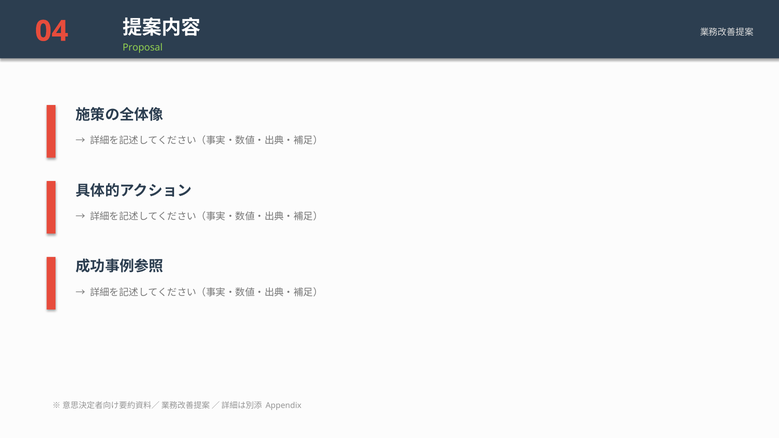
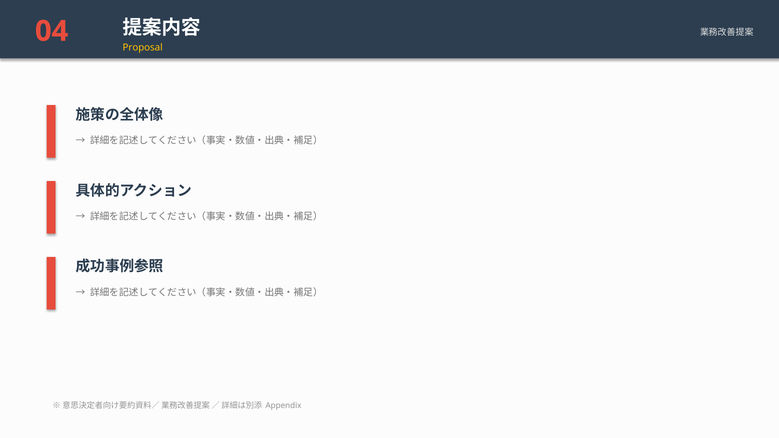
Proposal colour: light green -> yellow (143, 47)
